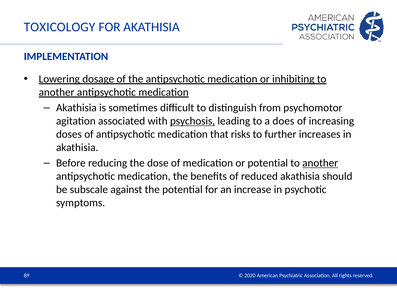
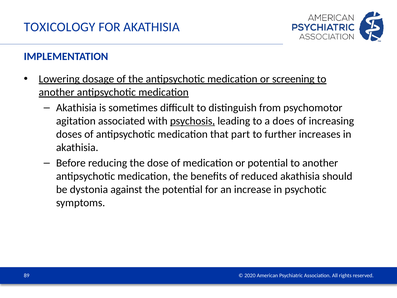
inhibiting: inhibiting -> screening (293, 79)
risks: risks -> part (241, 134)
another underline: present -> none (320, 163)
subscale: subscale -> dystonia (89, 189)
